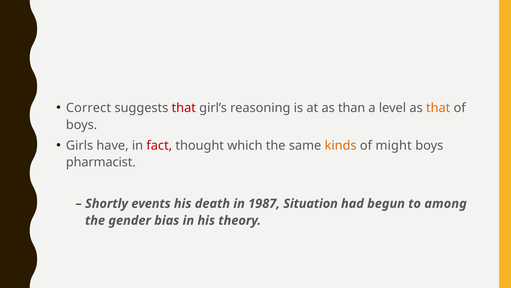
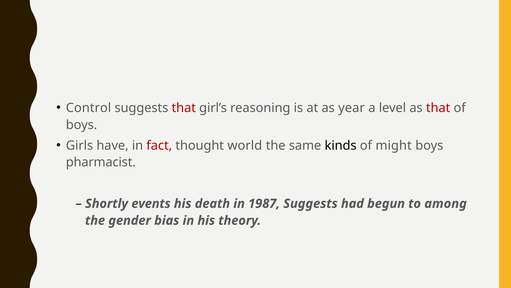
Correct: Correct -> Control (89, 108)
than: than -> year (352, 108)
that colour: orange -> red (438, 108)
which: which -> world (245, 145)
kinds colour: orange -> black (341, 145)
1987 Situation: Situation -> Suggests (310, 203)
